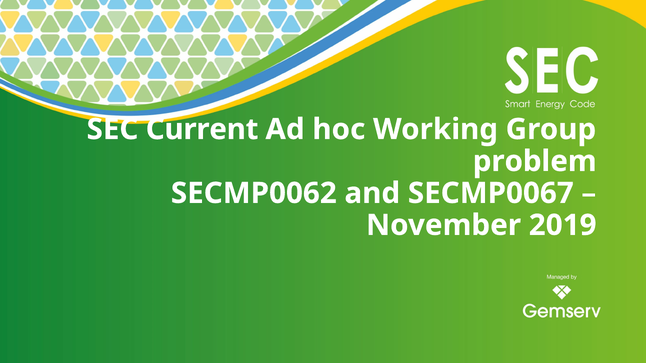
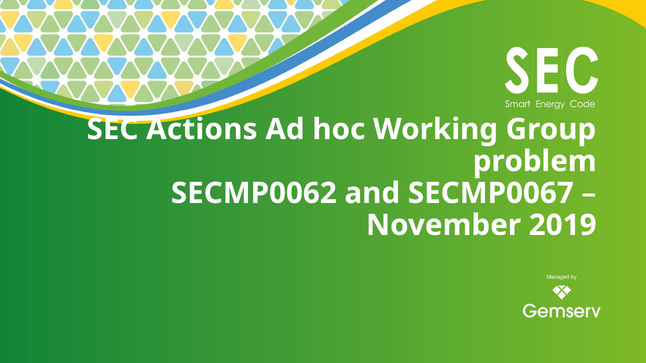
Current: Current -> Actions (202, 129)
